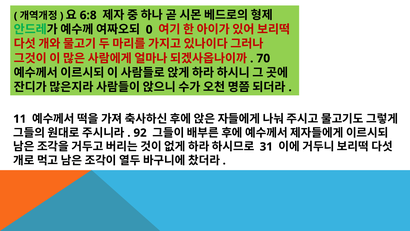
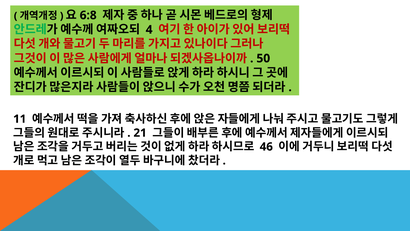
0: 0 -> 4 (149, 30)
70: 70 -> 50 (263, 58)
92: 92 -> 21 (140, 133)
31: 31 -> 46 (266, 147)
